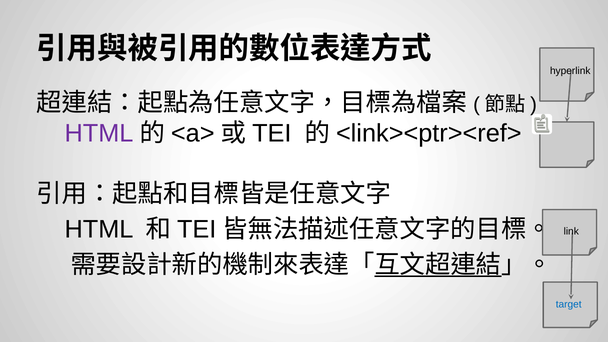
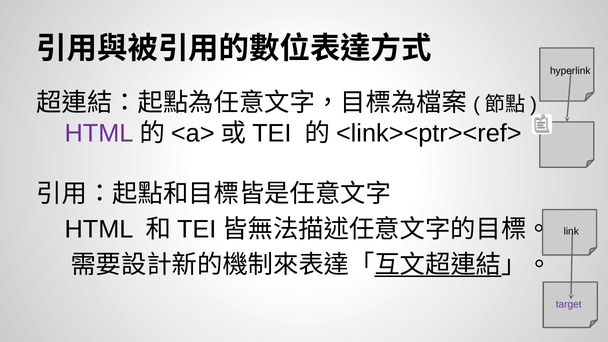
target colour: blue -> purple (569, 304)
